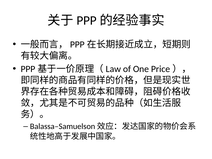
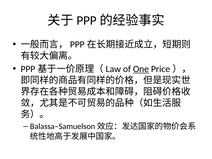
One underline: none -> present (141, 69)
